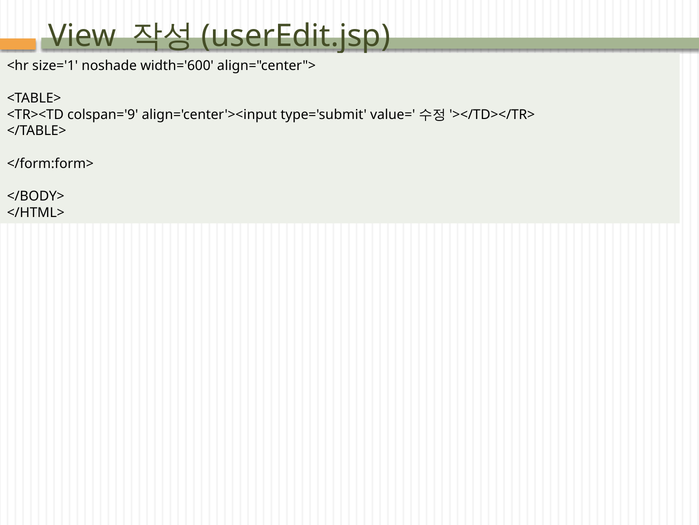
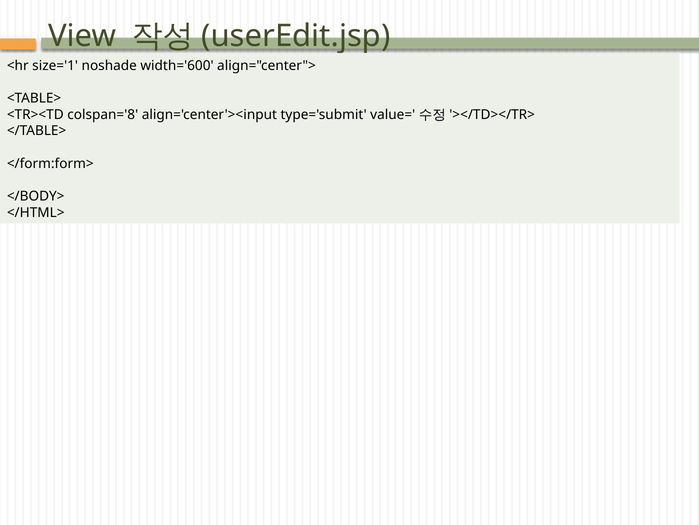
colspan='9: colspan='9 -> colspan='8 (103, 114)
